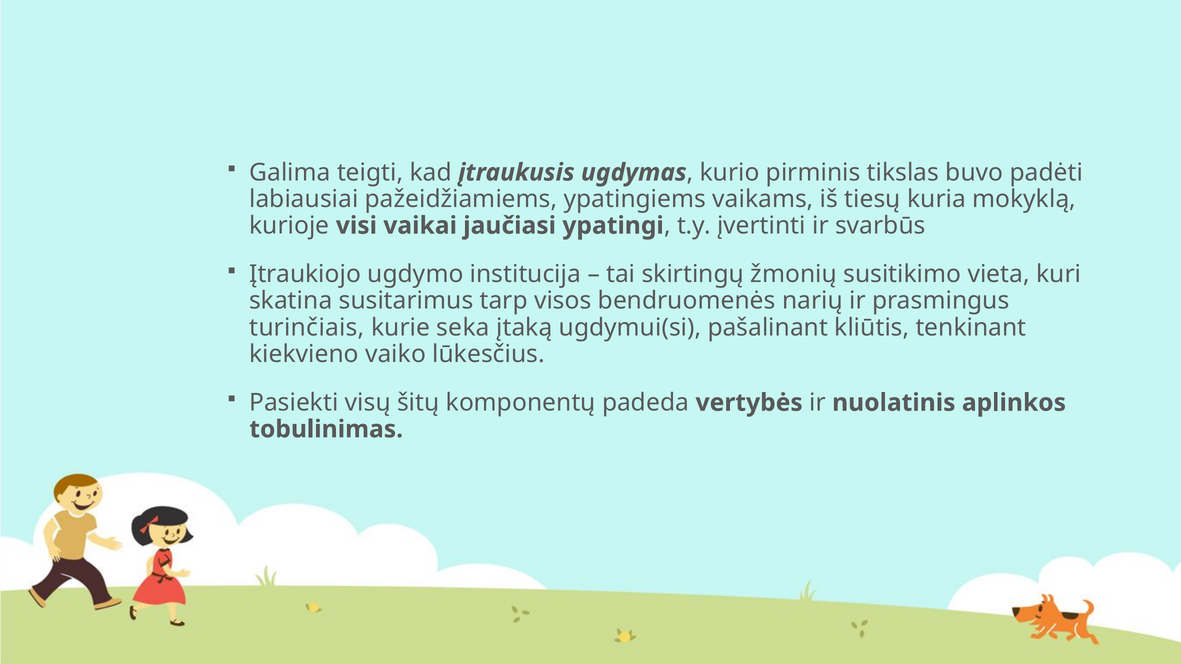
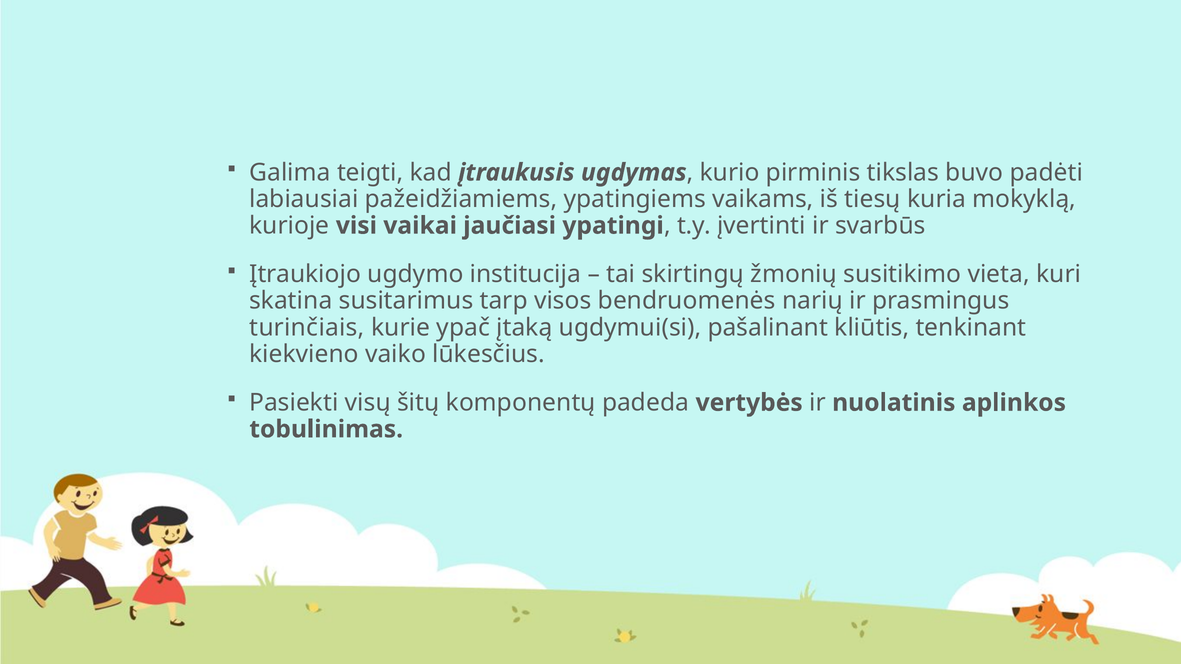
seka: seka -> ypač (463, 328)
